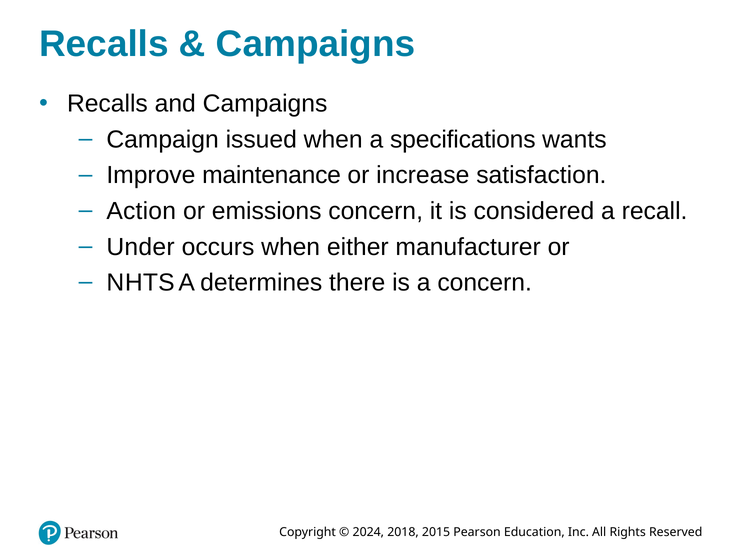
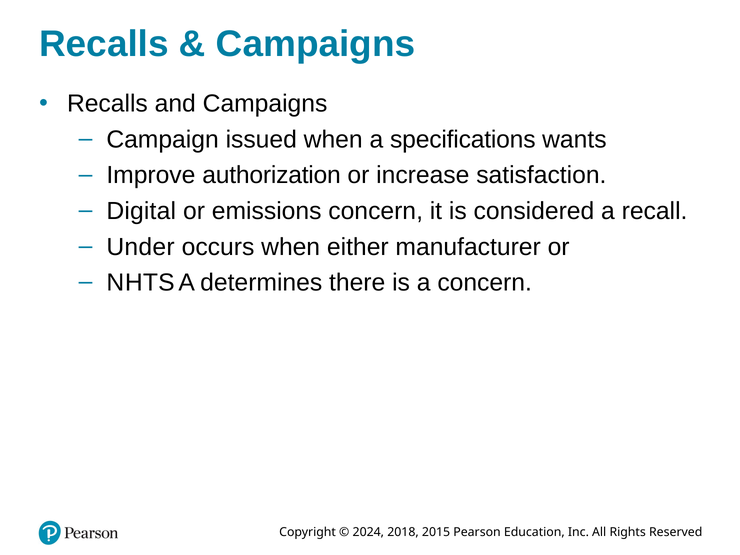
maintenance: maintenance -> authorization (272, 175)
Action: Action -> Digital (141, 211)
